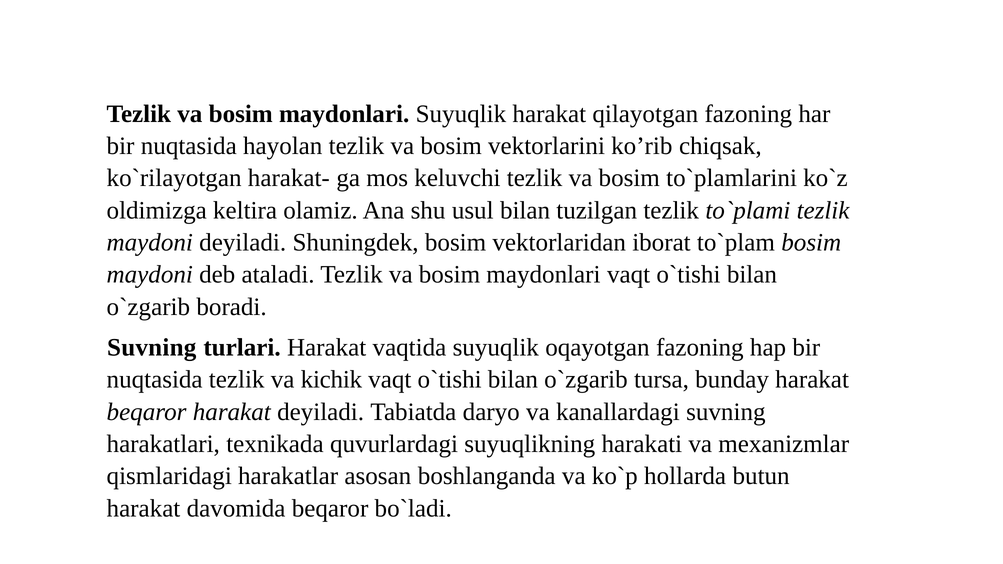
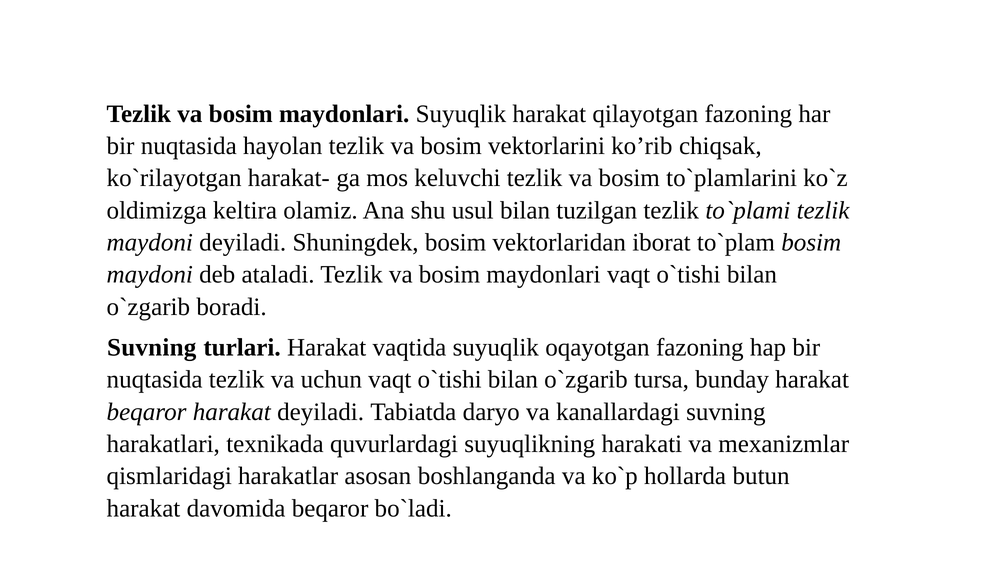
kiсhik: kiсhik -> uсhun (331, 380)
